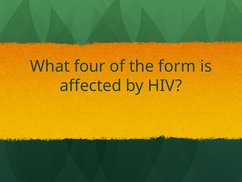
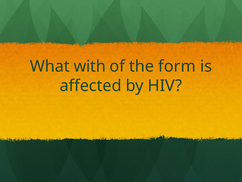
four: four -> with (90, 66)
